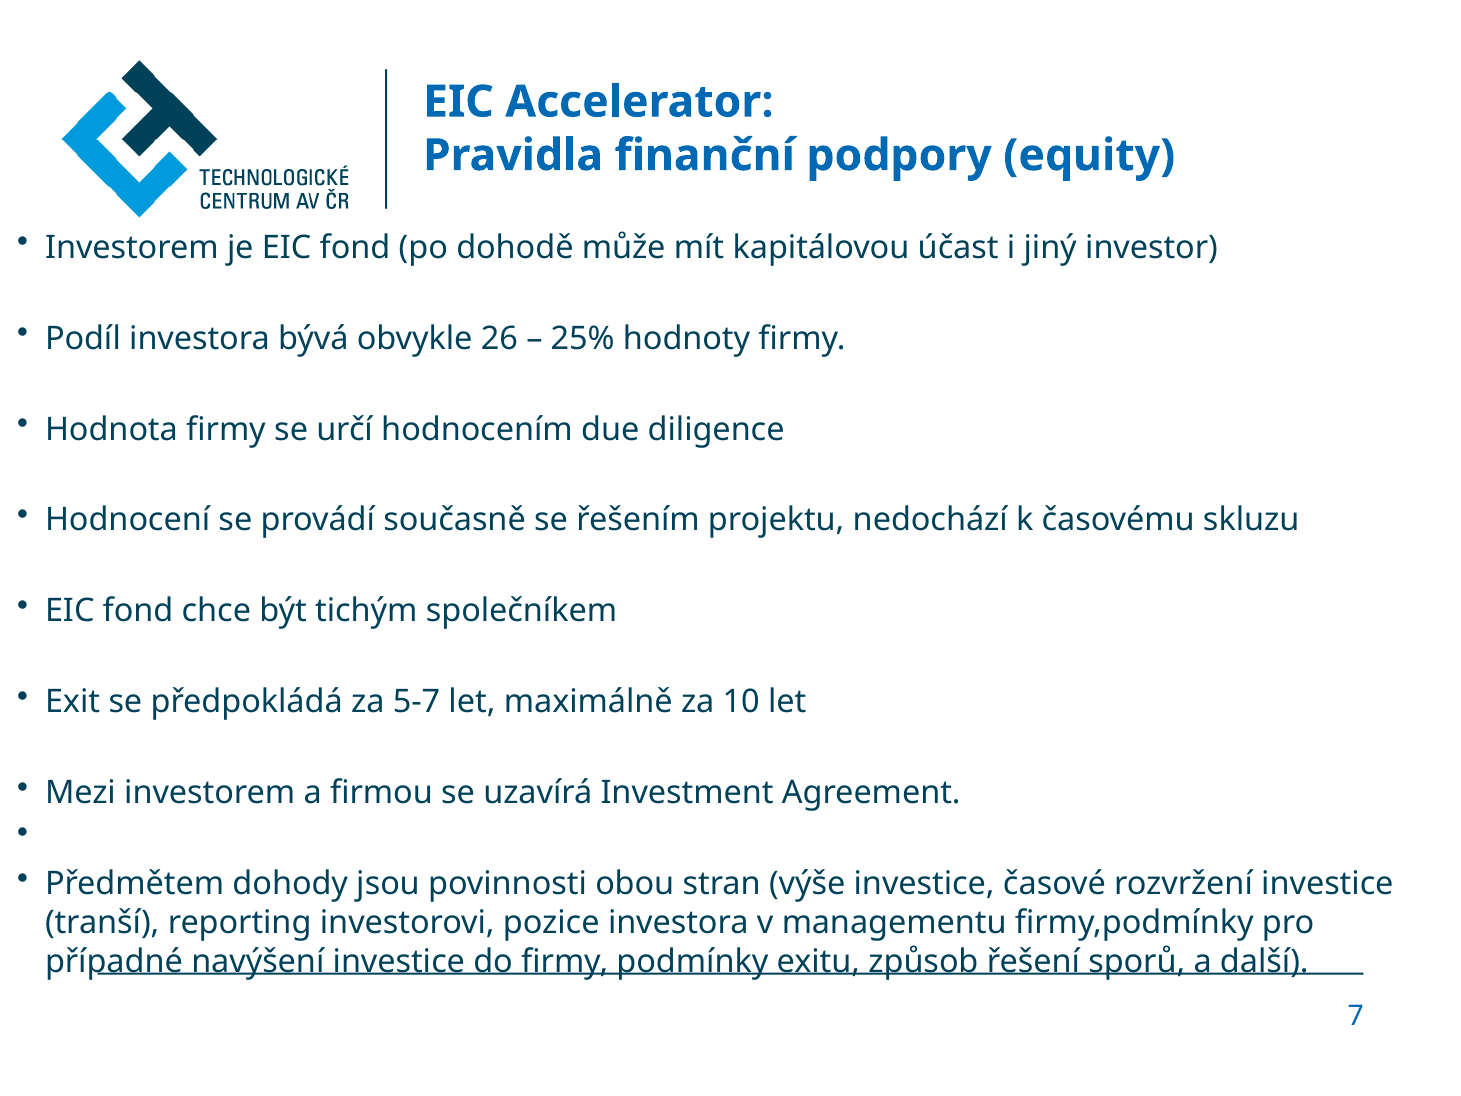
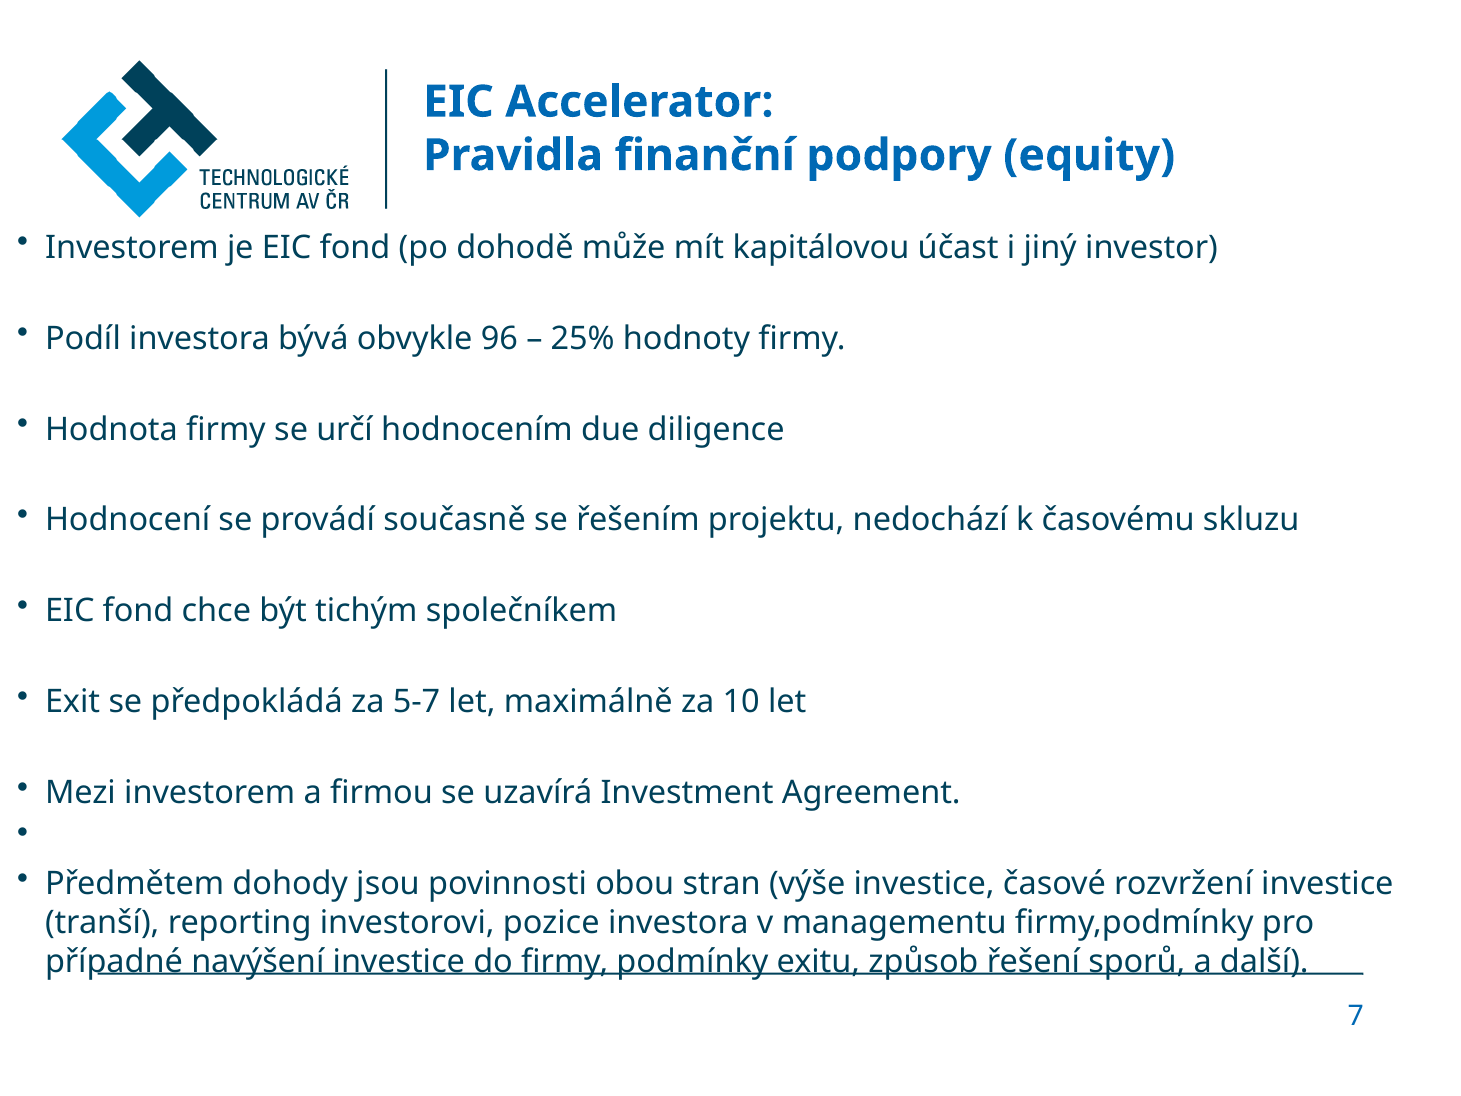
26: 26 -> 96 (499, 338)
